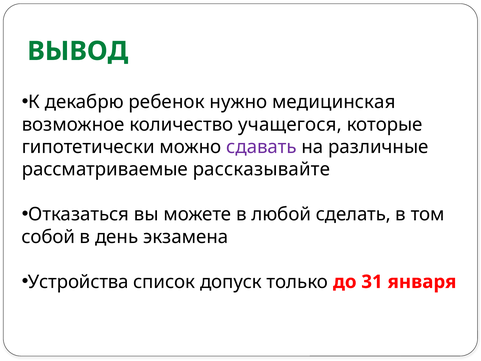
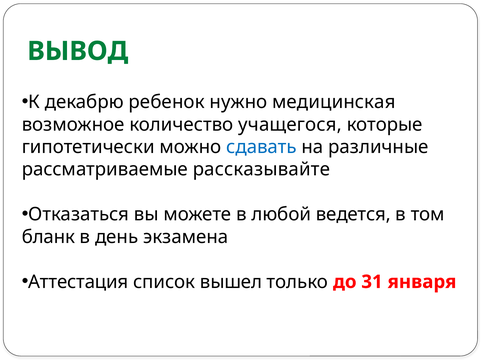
сдавать colour: purple -> blue (261, 147)
сделать: сделать -> ведется (353, 214)
собой: собой -> бланк (48, 237)
Устройства: Устройства -> Аттестация (78, 282)
допуск: допуск -> вышел (231, 282)
